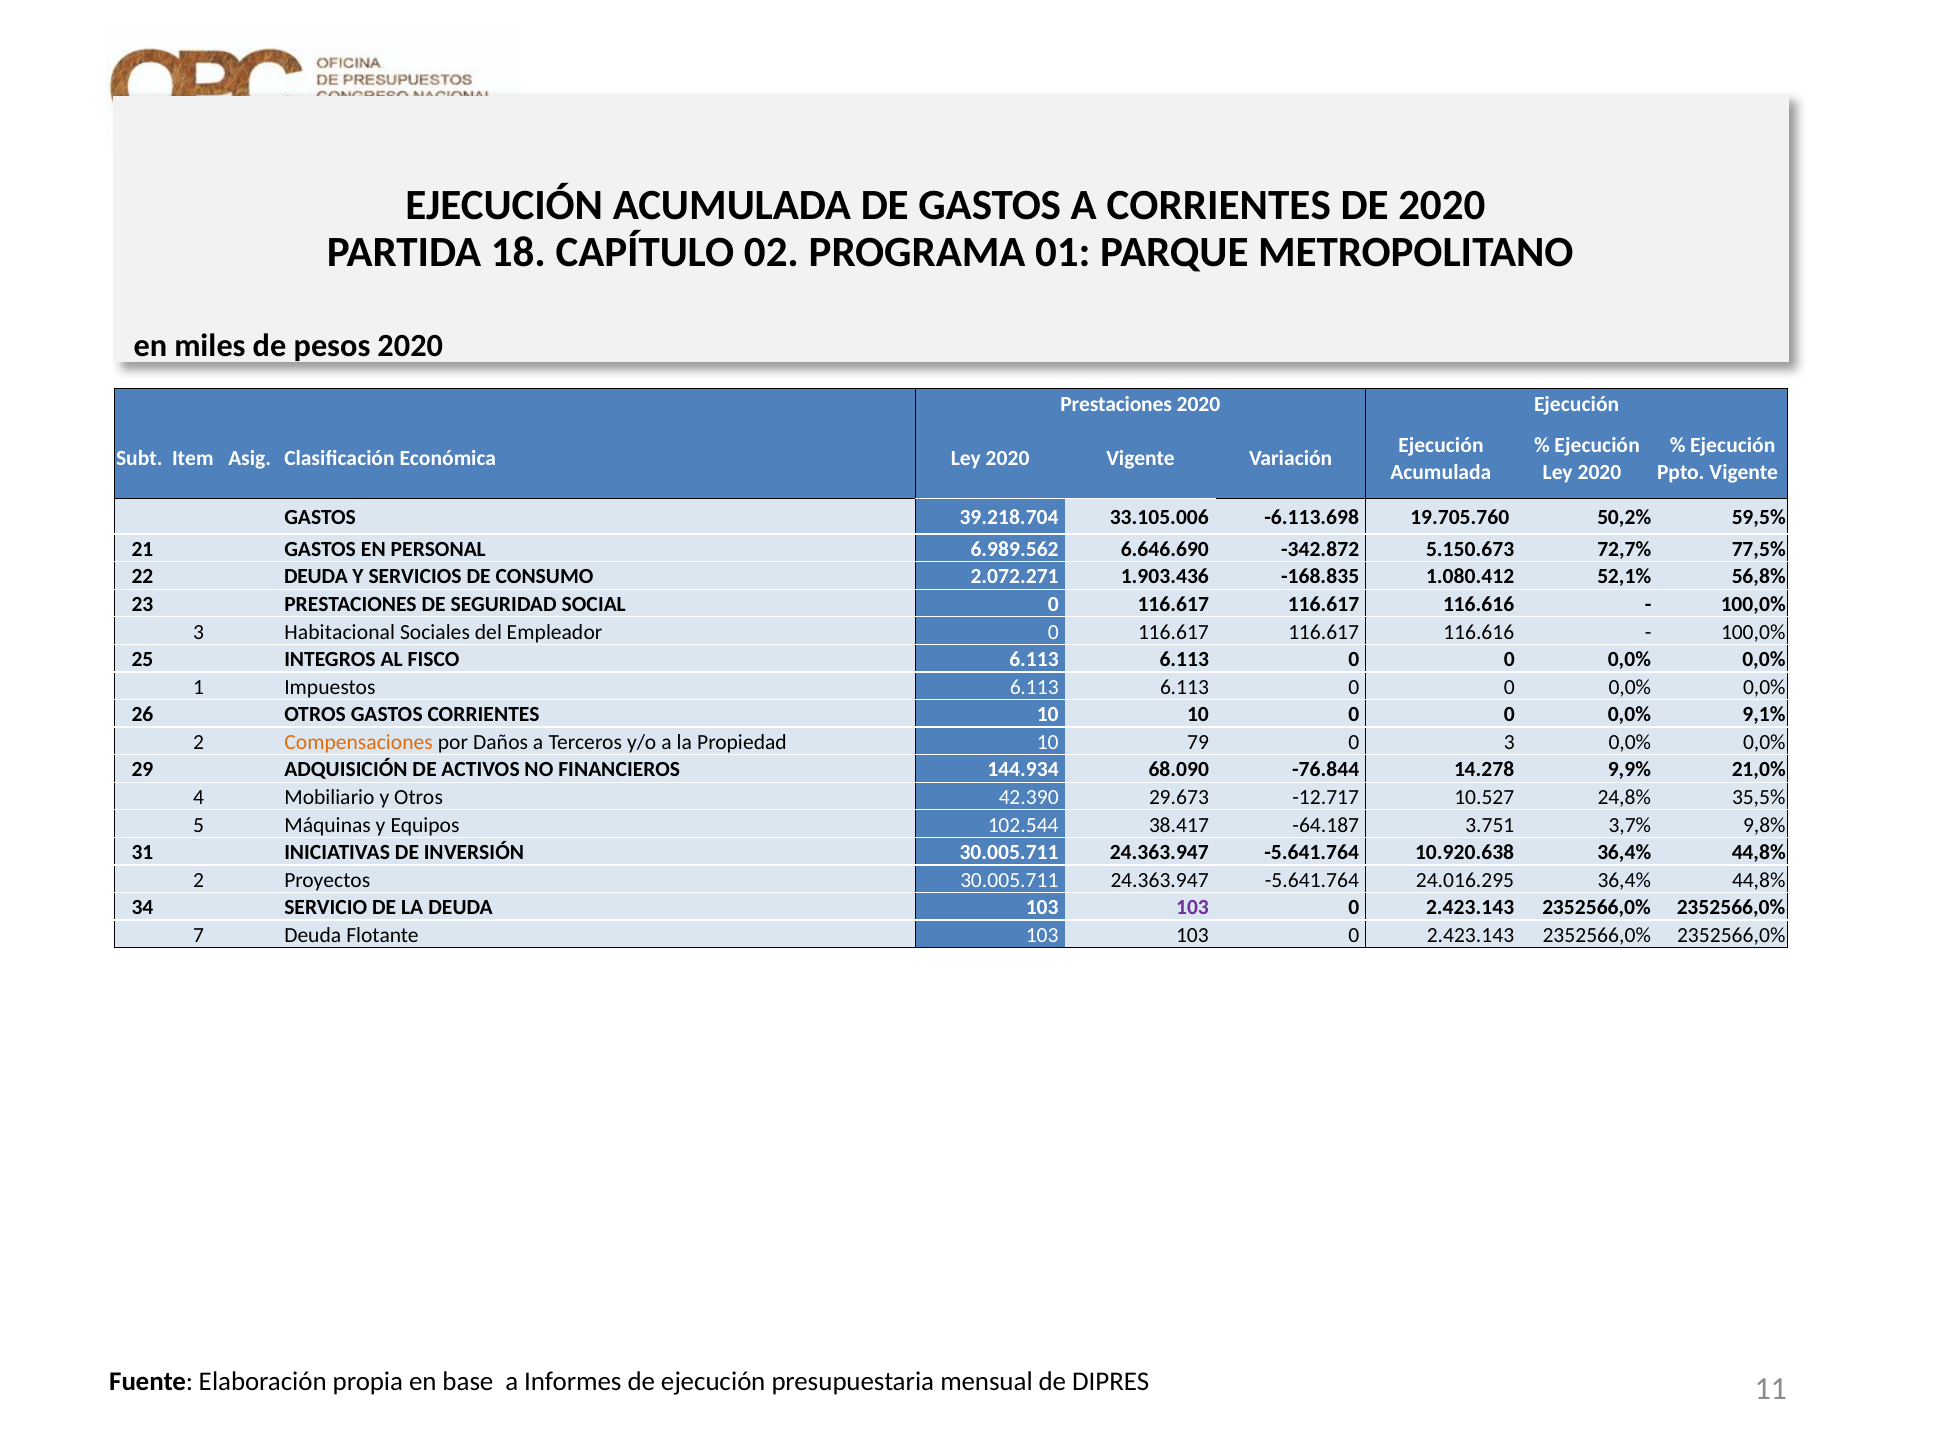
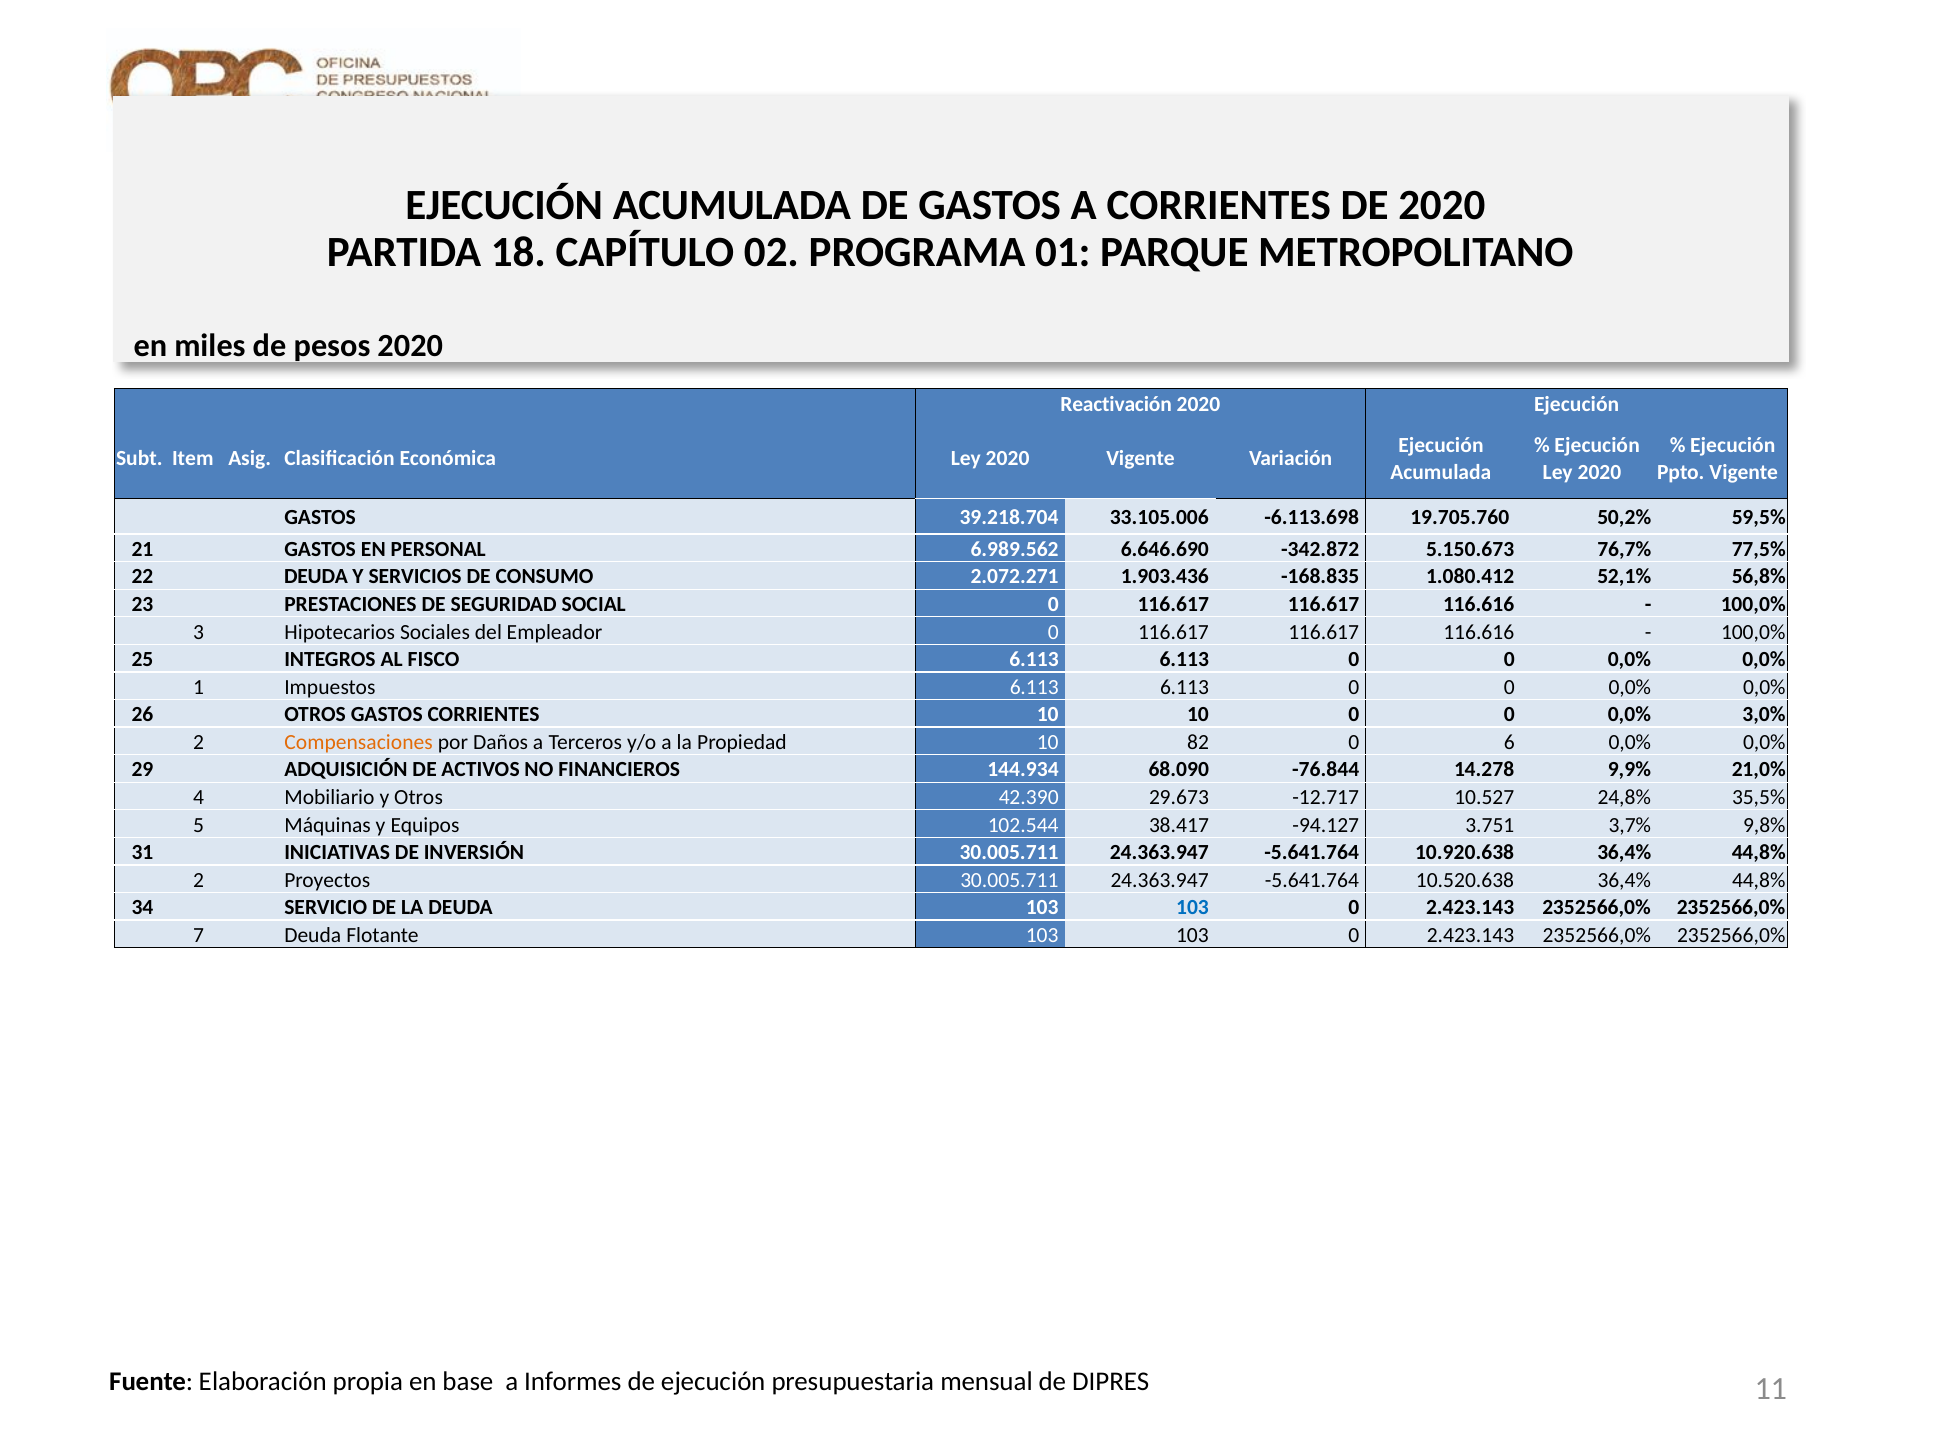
Prestaciones: Prestaciones -> Reactivación (1116, 404)
72,7%: 72,7% -> 76,7% (1624, 549)
Habitacional: Habitacional -> Hipotecarios (340, 632)
9,1%: 9,1% -> 3,0% (1764, 715)
79: 79 -> 82 (1198, 742)
0 3: 3 -> 6 (1509, 742)
-64.187: -64.187 -> -94.127 (1326, 825)
24.016.295: 24.016.295 -> 10.520.638 (1465, 880)
103 colour: purple -> blue (1193, 908)
